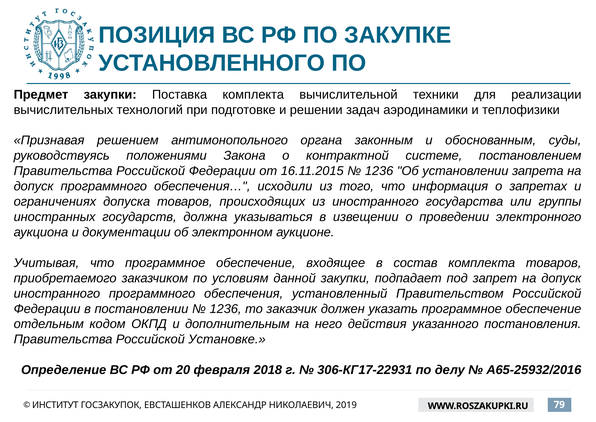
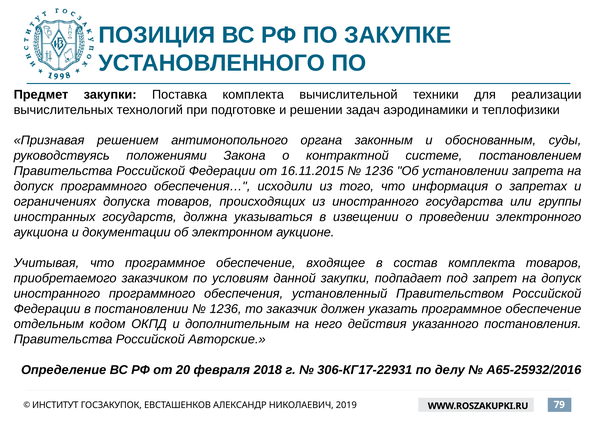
Установке: Установке -> Авторские (227, 339)
